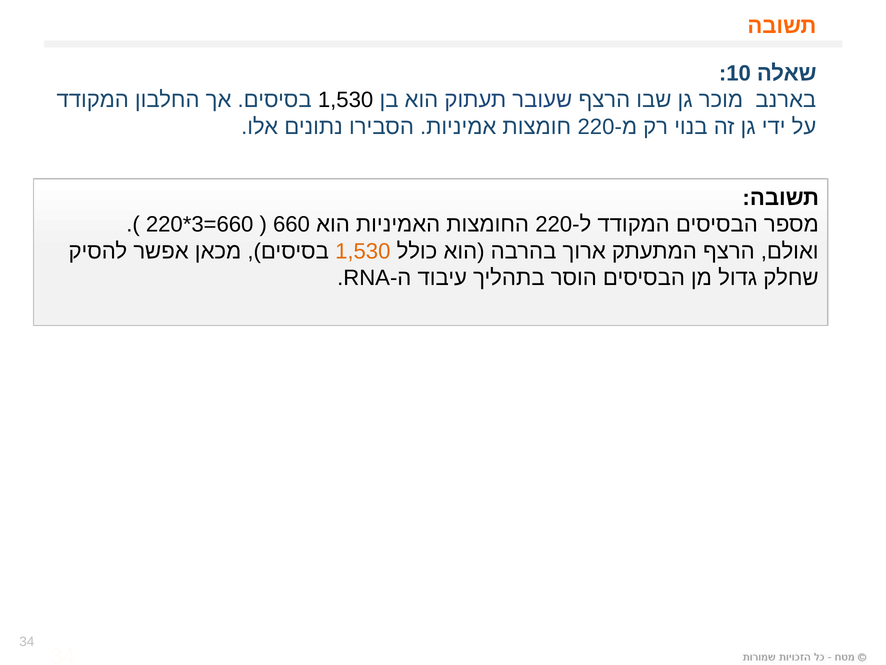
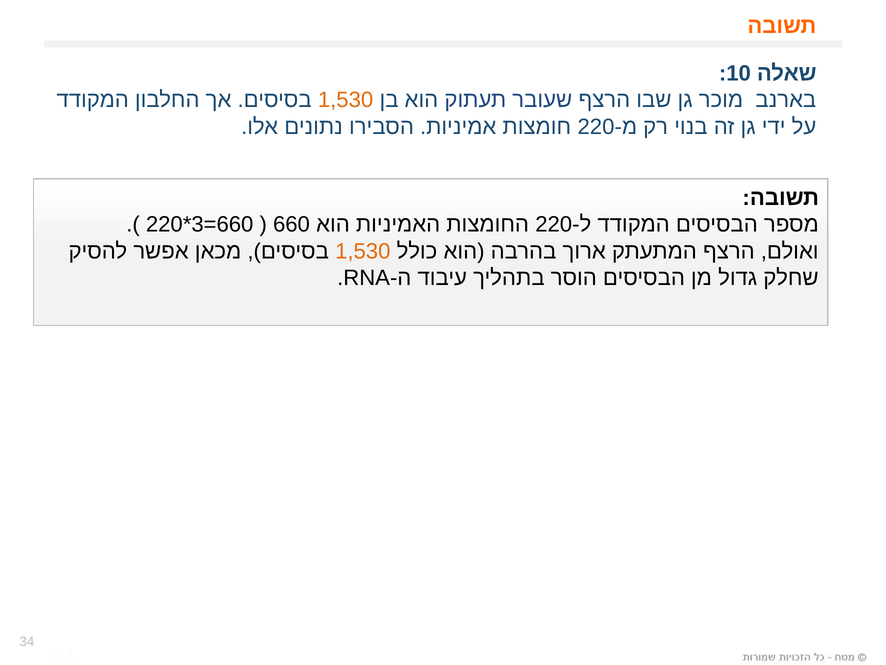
1,530 colour: black -> orange (346, 100)
